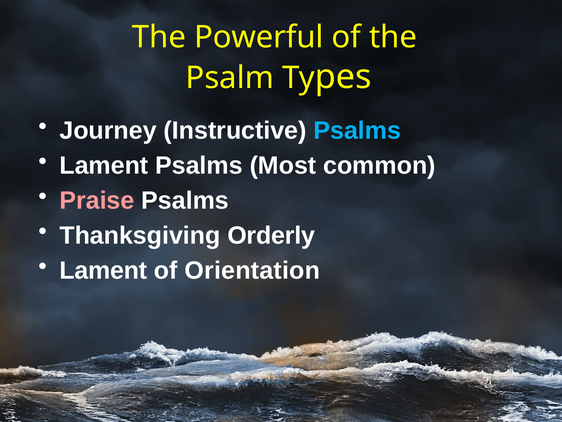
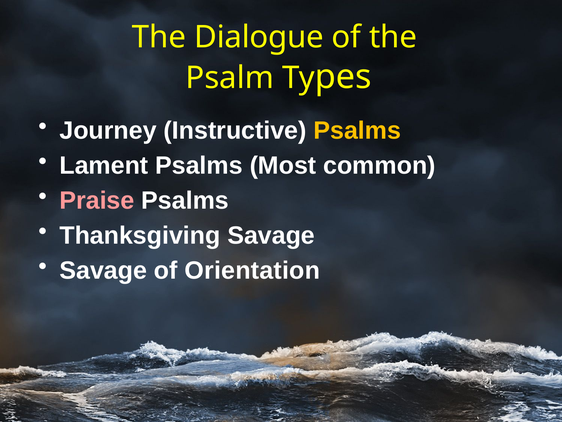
Powerful: Powerful -> Dialogue (259, 37)
Psalms colour: light blue -> yellow (357, 130)
Thanksgiving Orderly: Orderly -> Savage (271, 235)
Lament: Lament -> Savage (103, 270)
